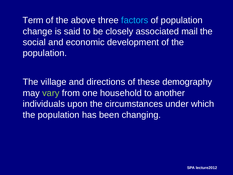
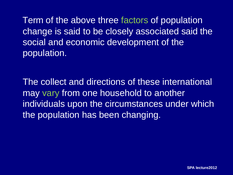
factors colour: light blue -> light green (135, 20)
associated mail: mail -> said (190, 31)
village: village -> collect (54, 82)
demography: demography -> international (187, 82)
